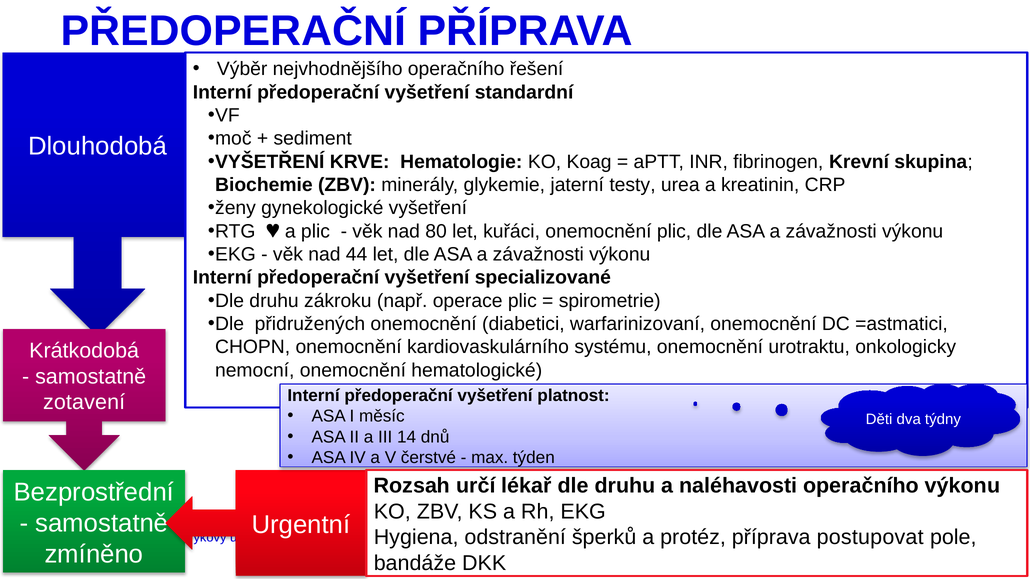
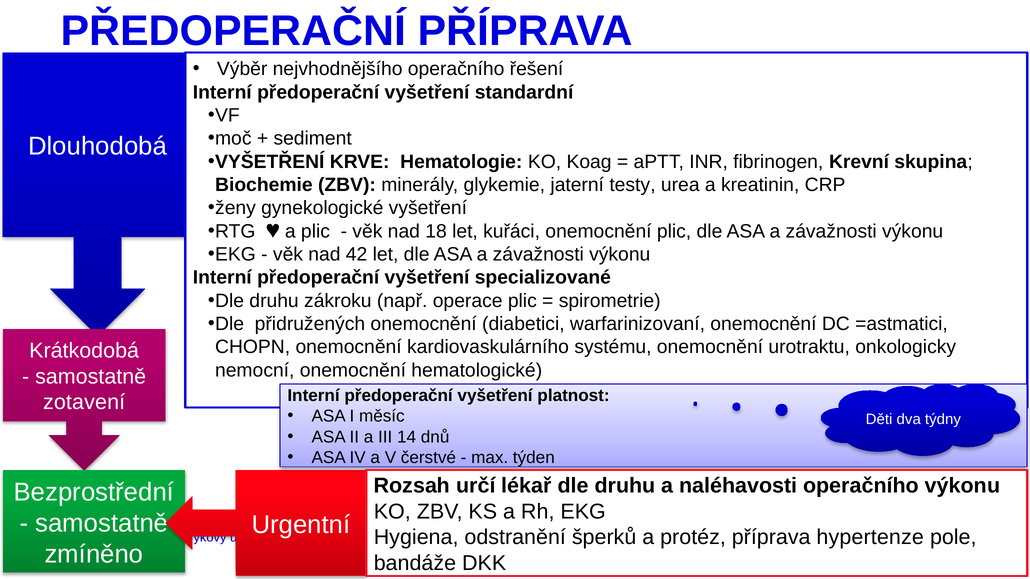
80: 80 -> 18 (436, 231)
44: 44 -> 42 (357, 255)
postupovat: postupovat -> hypertenze (870, 538)
